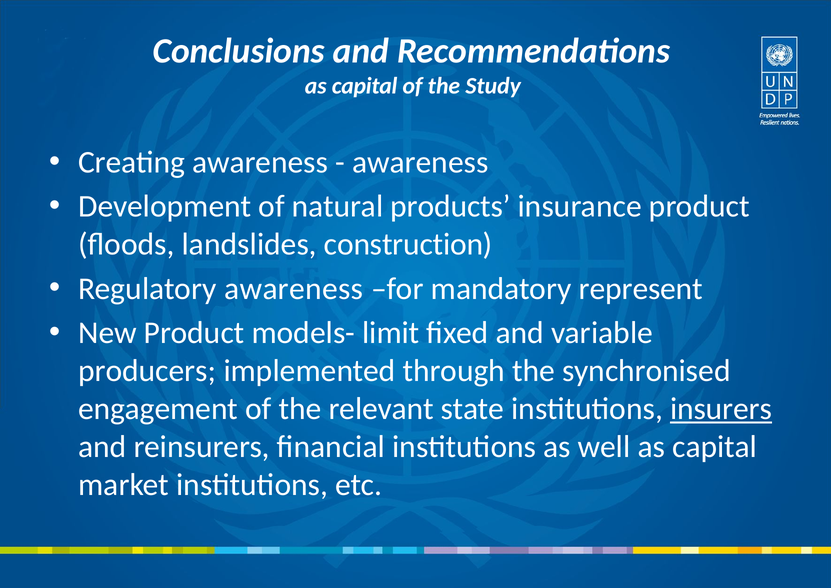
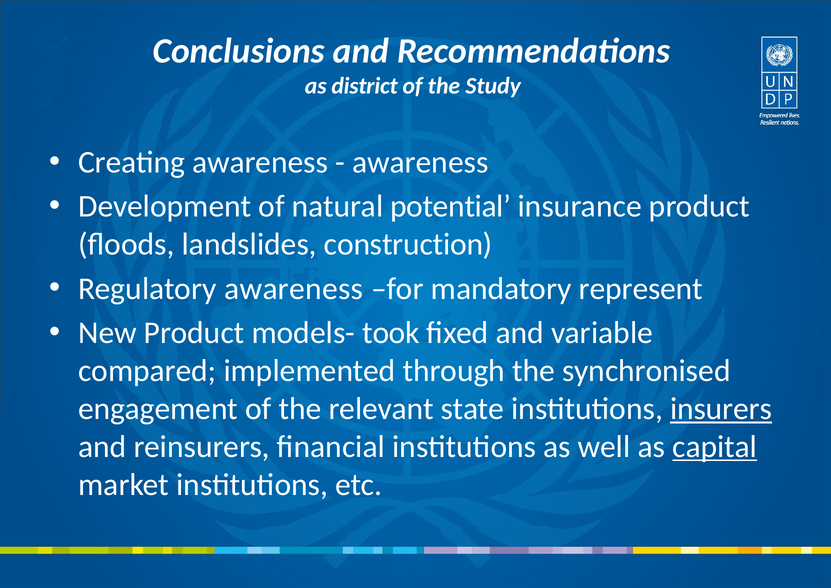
capital: capital -> district (365, 86)
products: products -> potential (451, 206)
limit: limit -> took (391, 333)
producers: producers -> compared (147, 371)
capital underline: none -> present (715, 447)
